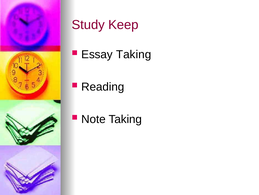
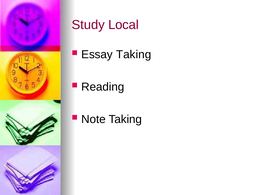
Keep: Keep -> Local (123, 25)
